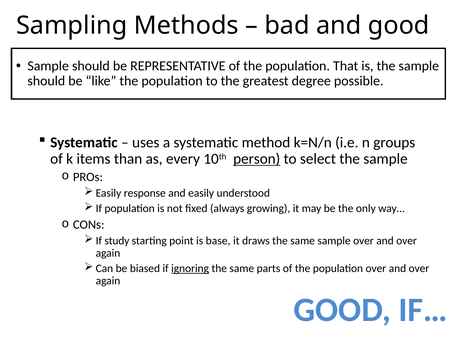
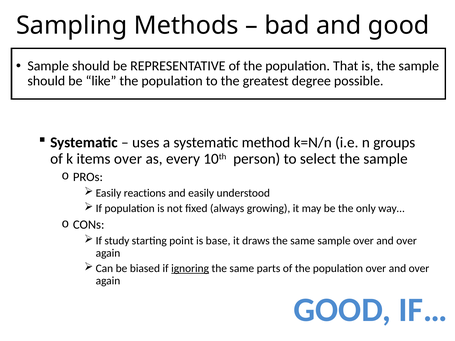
items than: than -> over (128, 159)
person underline: present -> none (257, 159)
response: response -> reactions (145, 193)
